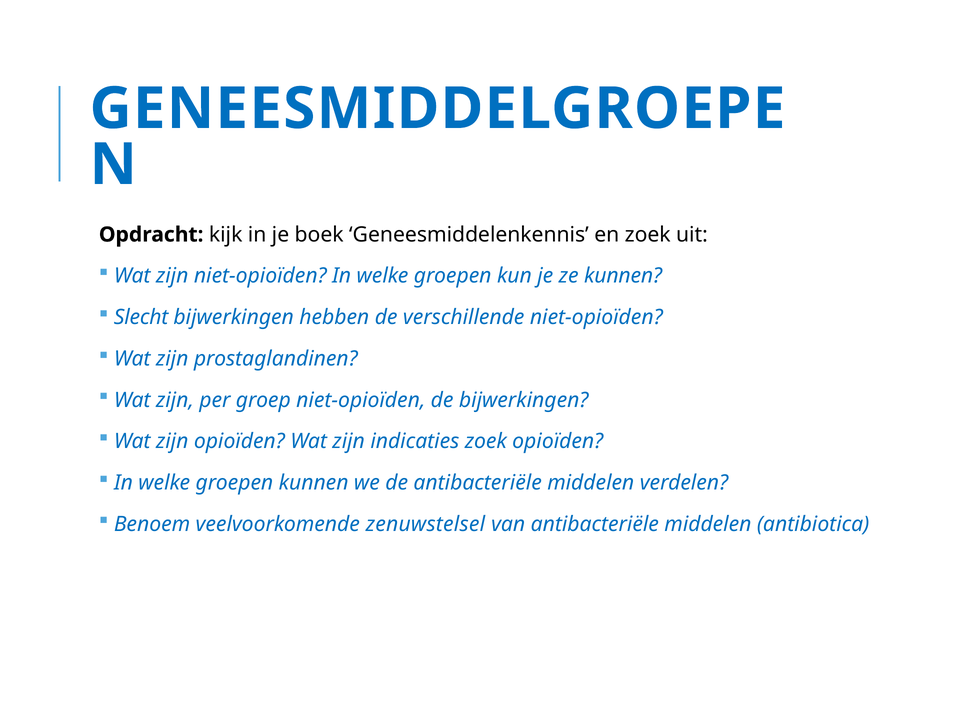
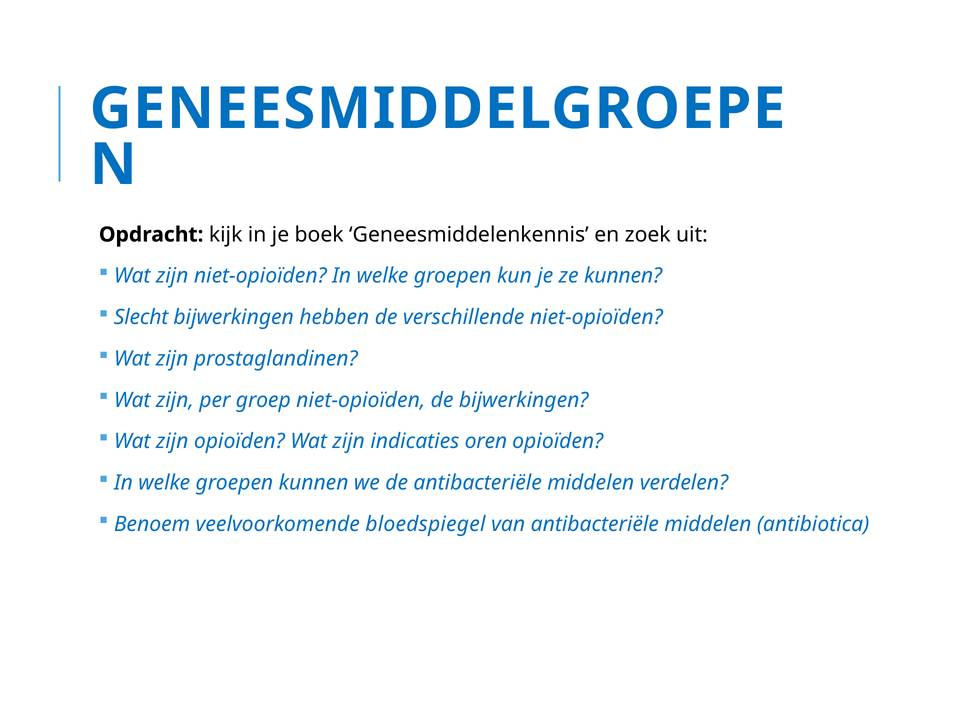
indicaties zoek: zoek -> oren (486, 441)
zenuwstelsel: zenuwstelsel -> bloedspiegel (425, 524)
